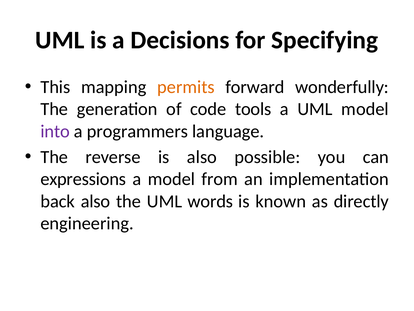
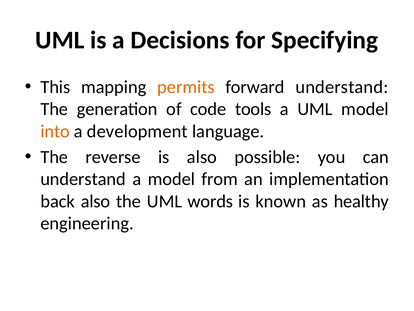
forward wonderfully: wonderfully -> understand (342, 87)
into colour: purple -> orange (55, 131)
programmers: programmers -> development (137, 131)
expressions: expressions -> understand (83, 179)
directly: directly -> healthy (361, 201)
